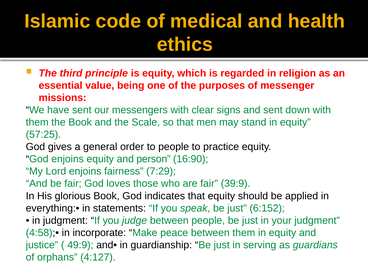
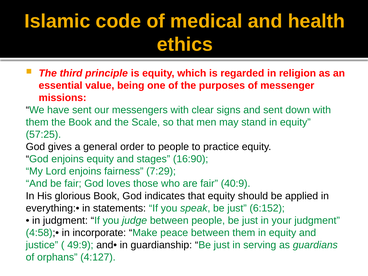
person: person -> stages (153, 159)
39:9: 39:9 -> 40:9 (236, 184)
